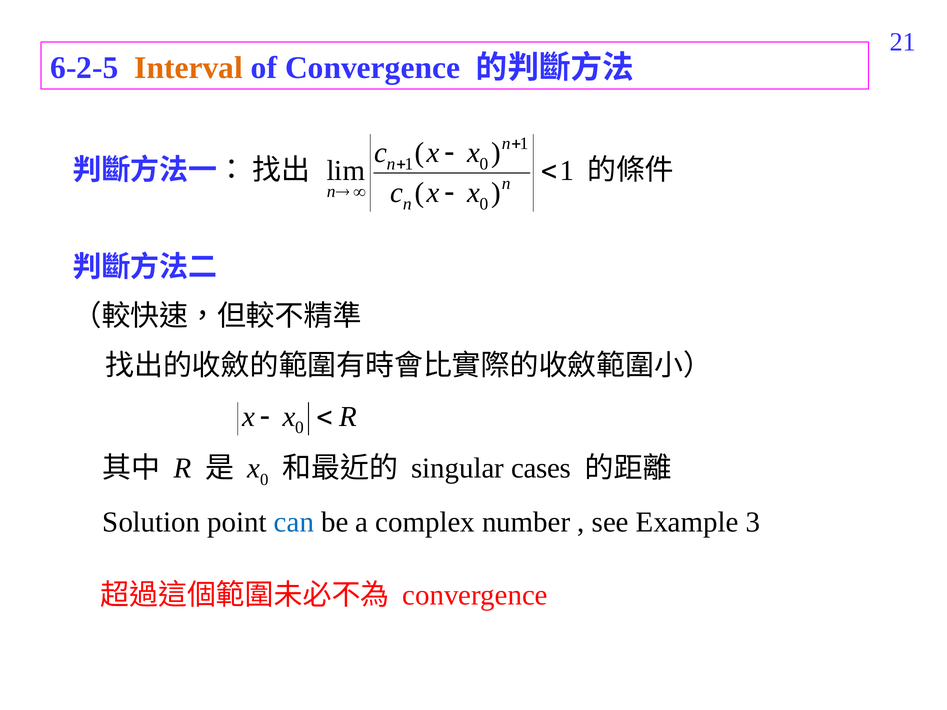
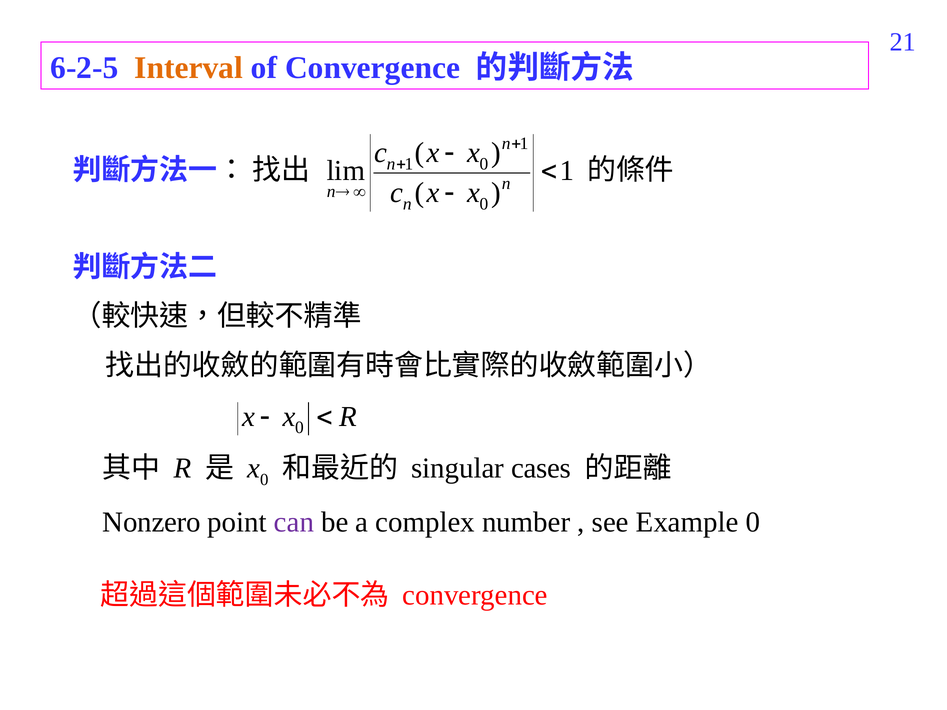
Solution: Solution -> Nonzero (152, 522)
can colour: blue -> purple (294, 522)
Example 3: 3 -> 0 (753, 522)
